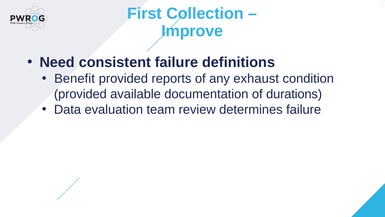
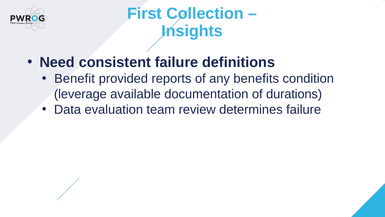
Improve: Improve -> Insights (192, 31)
exhaust: exhaust -> benefits (256, 79)
provided: provided -> leverage (80, 94)
